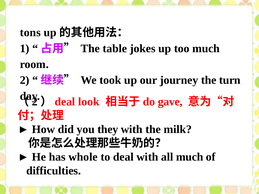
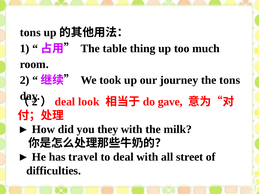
jokes: jokes -> thing (143, 49)
the turn: turn -> tons (230, 80)
whole: whole -> travel (83, 157)
all much: much -> street (190, 157)
